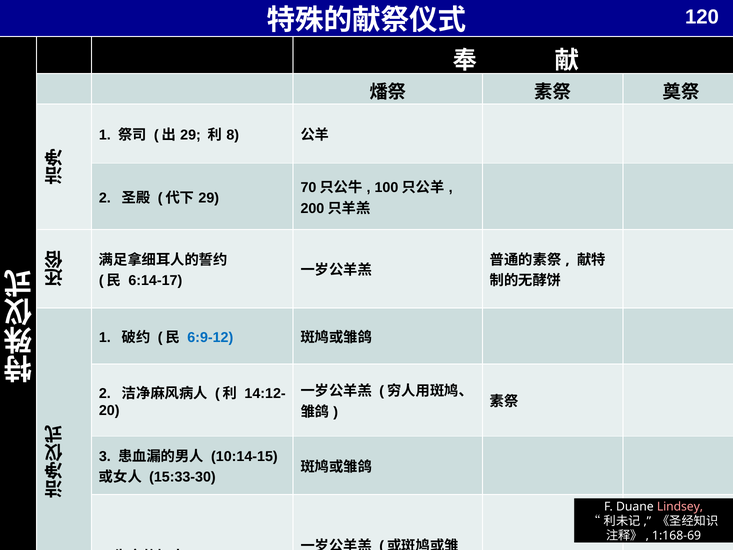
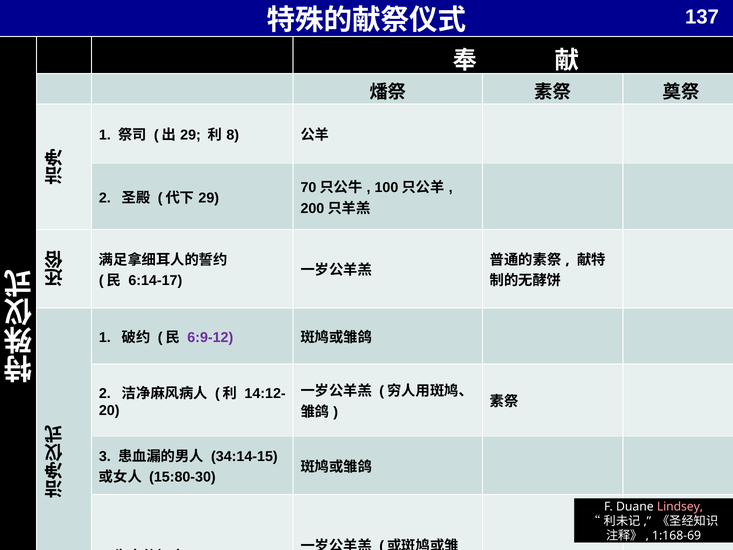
120: 120 -> 137 (702, 17)
6:9-12 colour: blue -> purple (210, 337)
10:14-15: 10:14-15 -> 34:14-15 (244, 456)
15:33-30: 15:33-30 -> 15:80-30 (182, 477)
